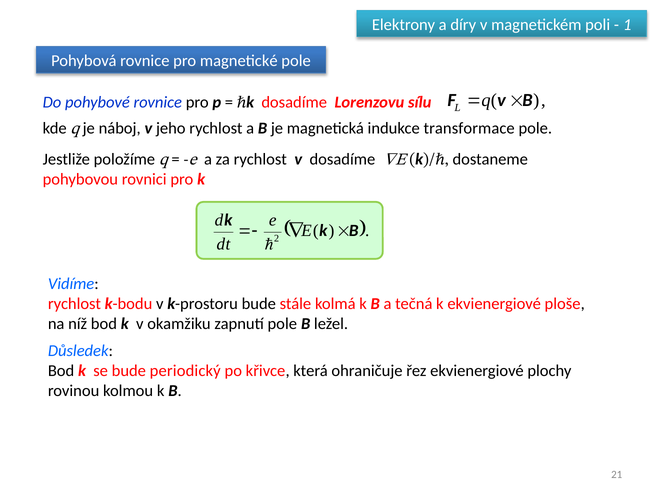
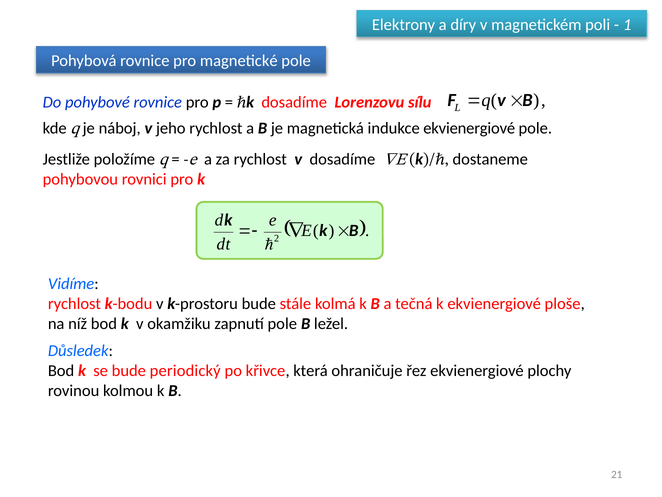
indukce transformace: transformace -> ekvienergiové (469, 128)
